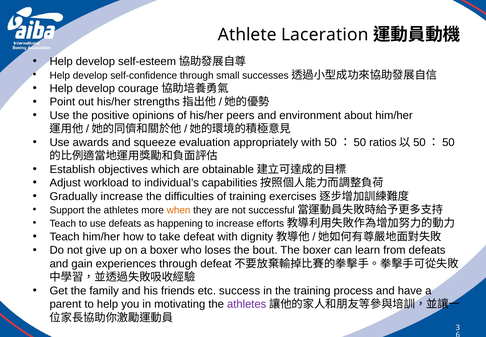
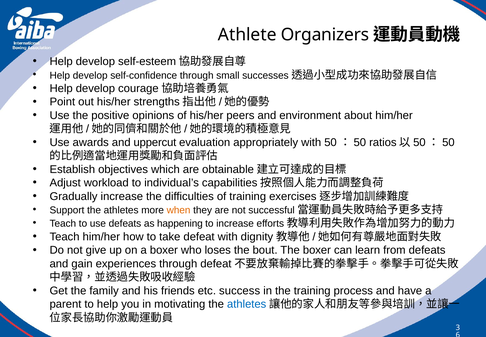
Laceration: Laceration -> Organizers (325, 35)
squeeze: squeeze -> uppercut (155, 142)
athletes colour: purple -> blue (247, 304)
